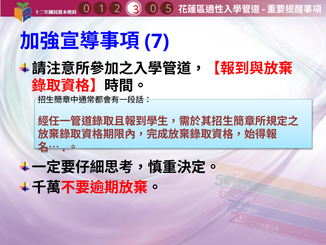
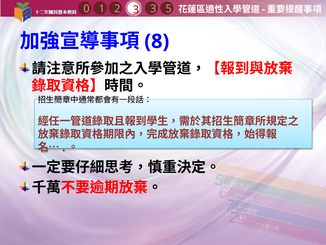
1 0: 0 -> 3 (153, 9)
7: 7 -> 8 (157, 41)
